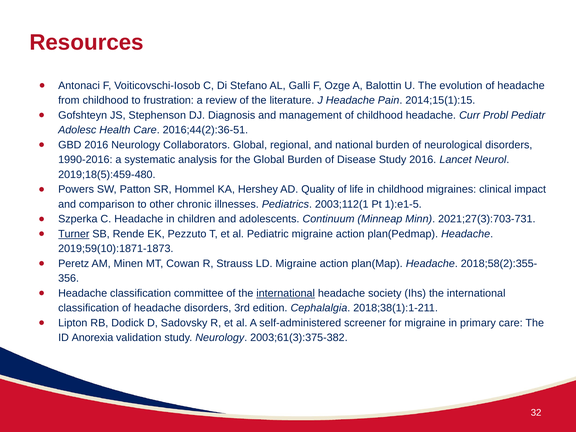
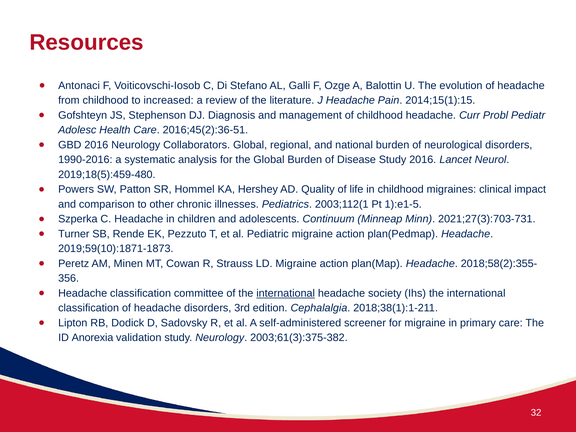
frustration: frustration -> increased (169, 100)
2016;44(2):36-51: 2016;44(2):36-51 -> 2016;45(2):36-51 (205, 130)
Turner underline: present -> none (74, 234)
